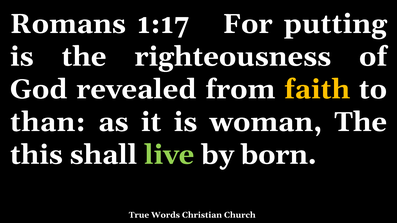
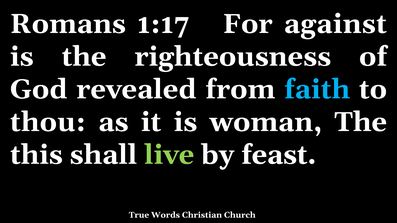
putting: putting -> against (335, 24)
faith colour: yellow -> light blue (317, 89)
than: than -> thou (48, 122)
born: born -> feast (279, 155)
